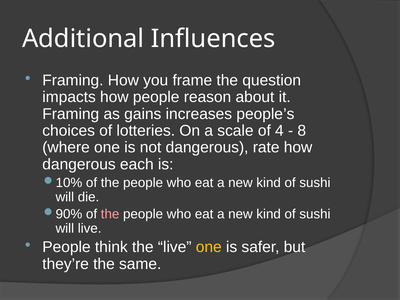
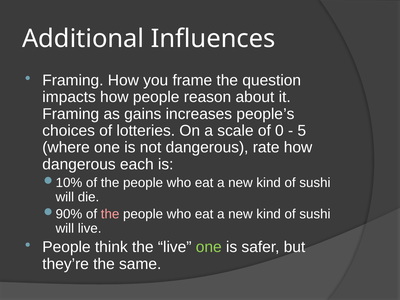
4: 4 -> 0 (279, 131)
8: 8 -> 5 (302, 131)
one colour: yellow -> light green (209, 247)
